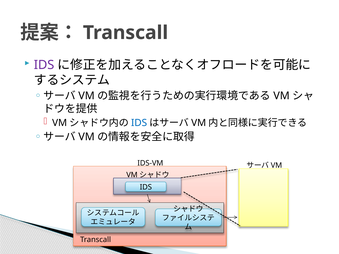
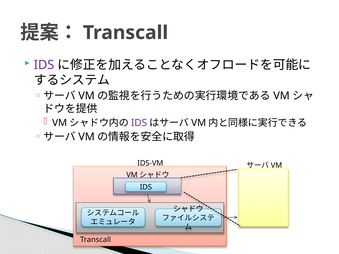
IDS colour: blue -> purple (139, 123)
